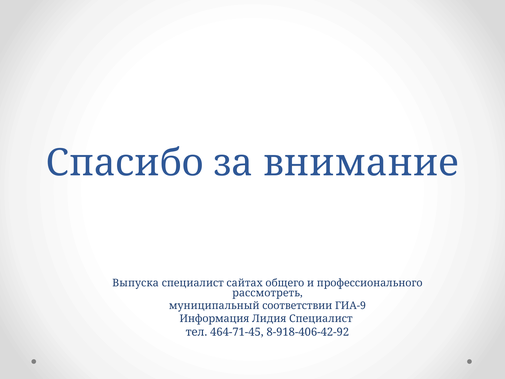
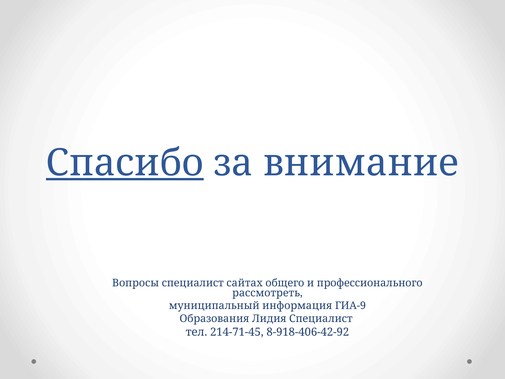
Спасибо underline: none -> present (125, 163)
Выпуска: Выпуска -> Вопросы (136, 283)
соответствии: соответствии -> информация (297, 306)
Информация: Информация -> Образования (214, 318)
464-71-45: 464-71-45 -> 214-71-45 (237, 332)
